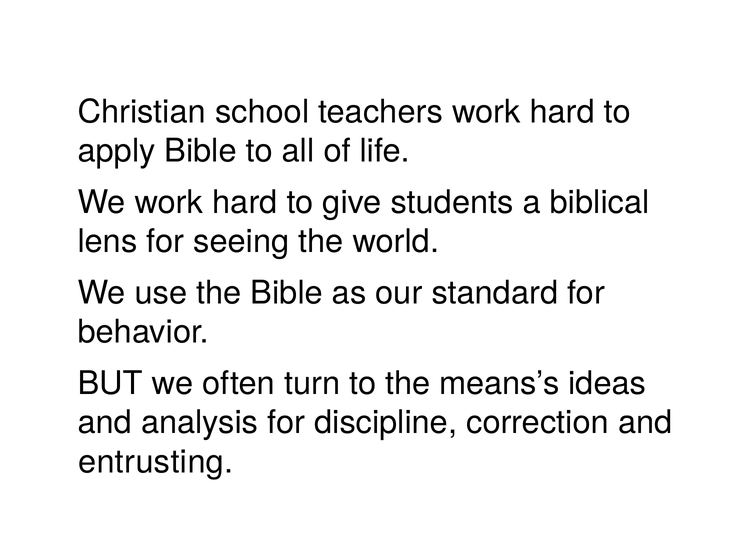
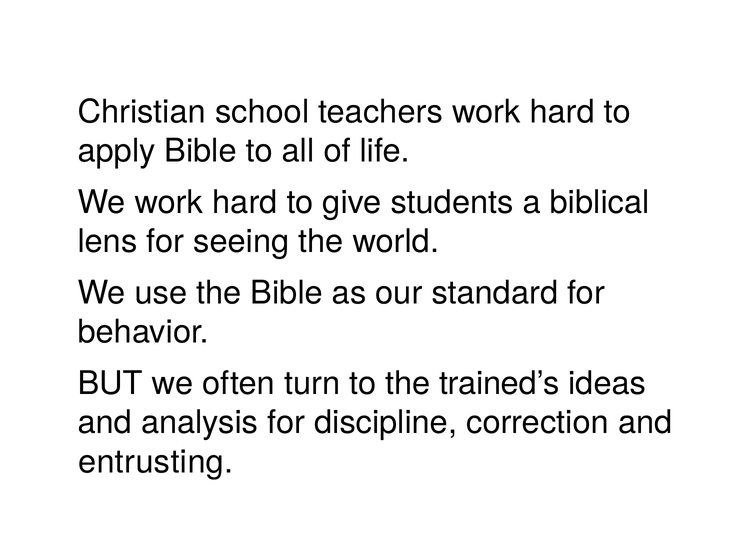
means’s: means’s -> trained’s (499, 383)
